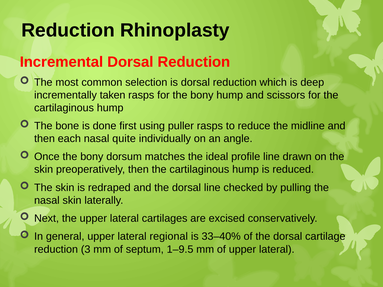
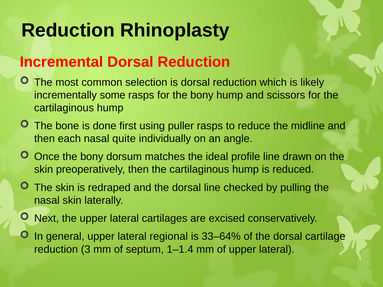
deep: deep -> likely (312, 82)
taken: taken -> some (113, 95)
33–40%: 33–40% -> 33–64% (221, 237)
1–9.5: 1–9.5 -> 1–1.4 (180, 249)
